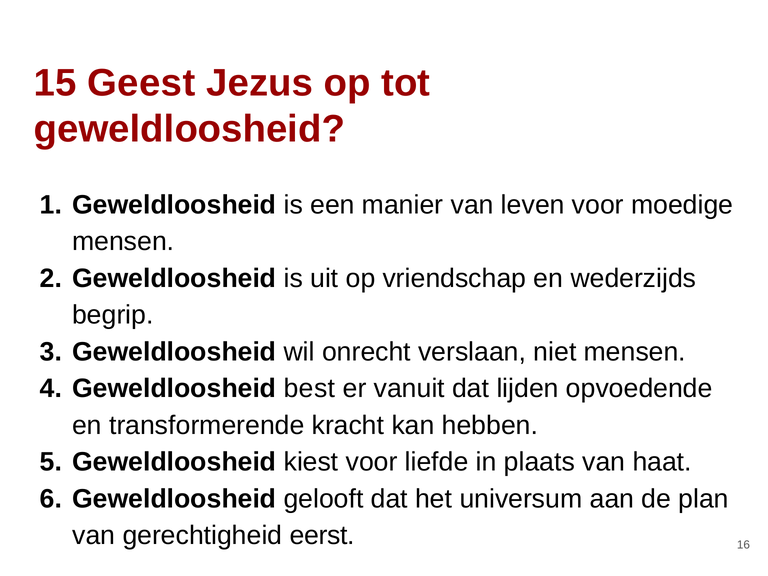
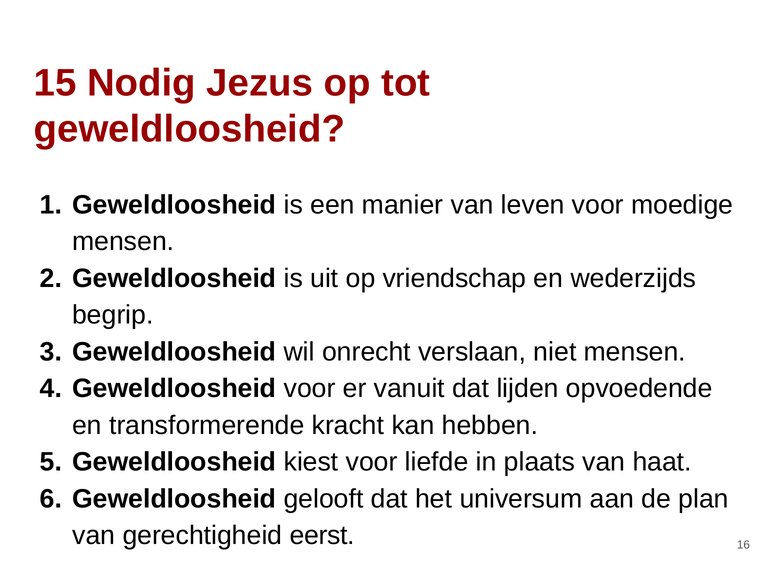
Geest: Geest -> Nodig (142, 83)
Geweldloosheid best: best -> voor (310, 389)
